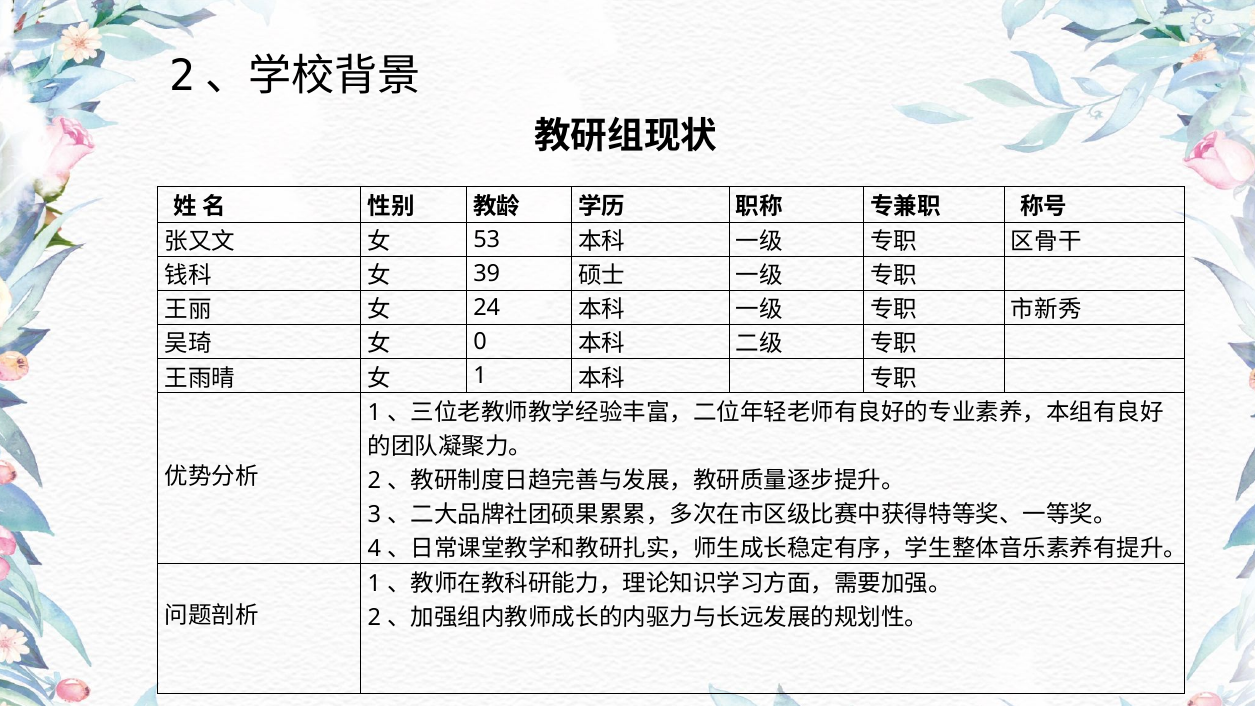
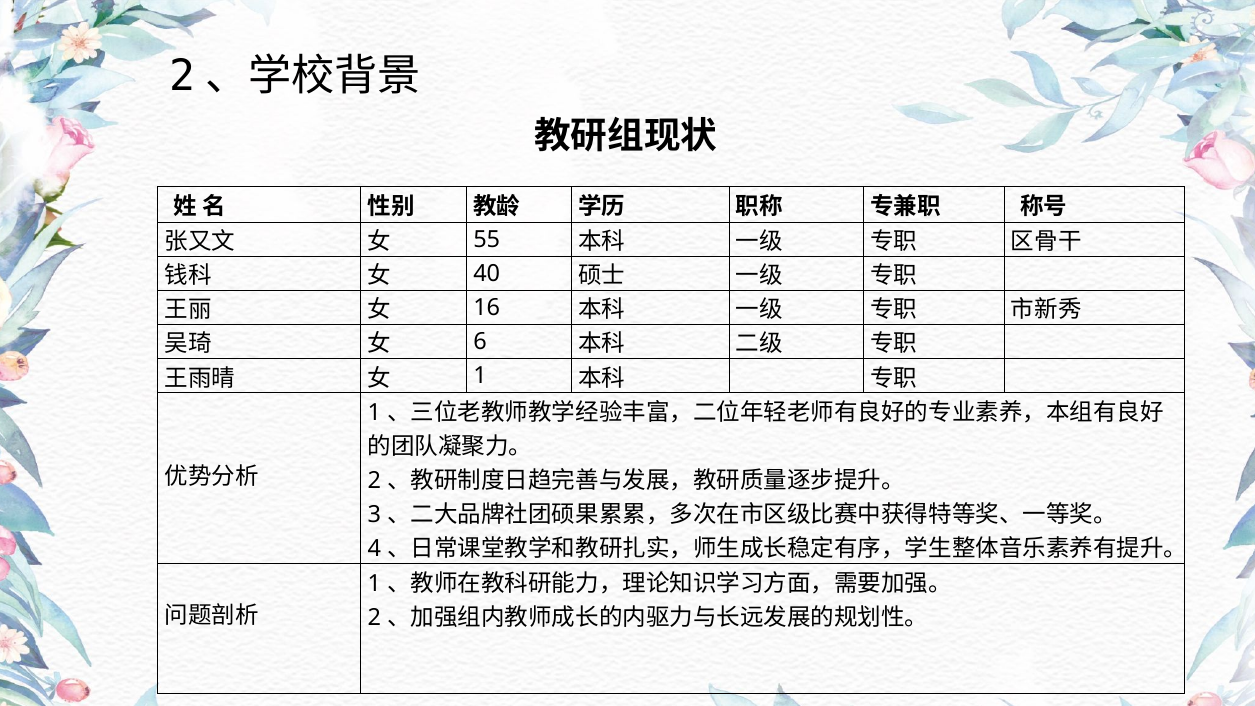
53: 53 -> 55 (487, 240)
39: 39 -> 40 (487, 274)
24: 24 -> 16 (487, 308)
0: 0 -> 6 (480, 342)
